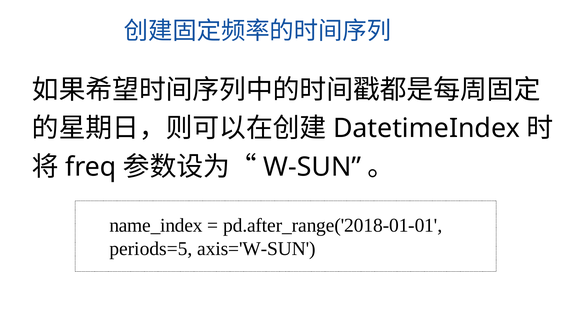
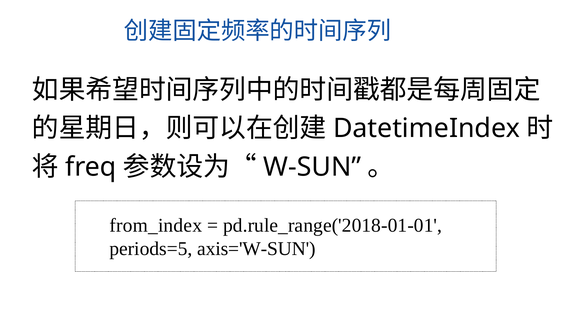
name_index: name_index -> from_index (156, 225)
pd.after_range('2018-01-01: pd.after_range('2018-01-01 -> pd.rule_range('2018-01-01 (333, 225)
